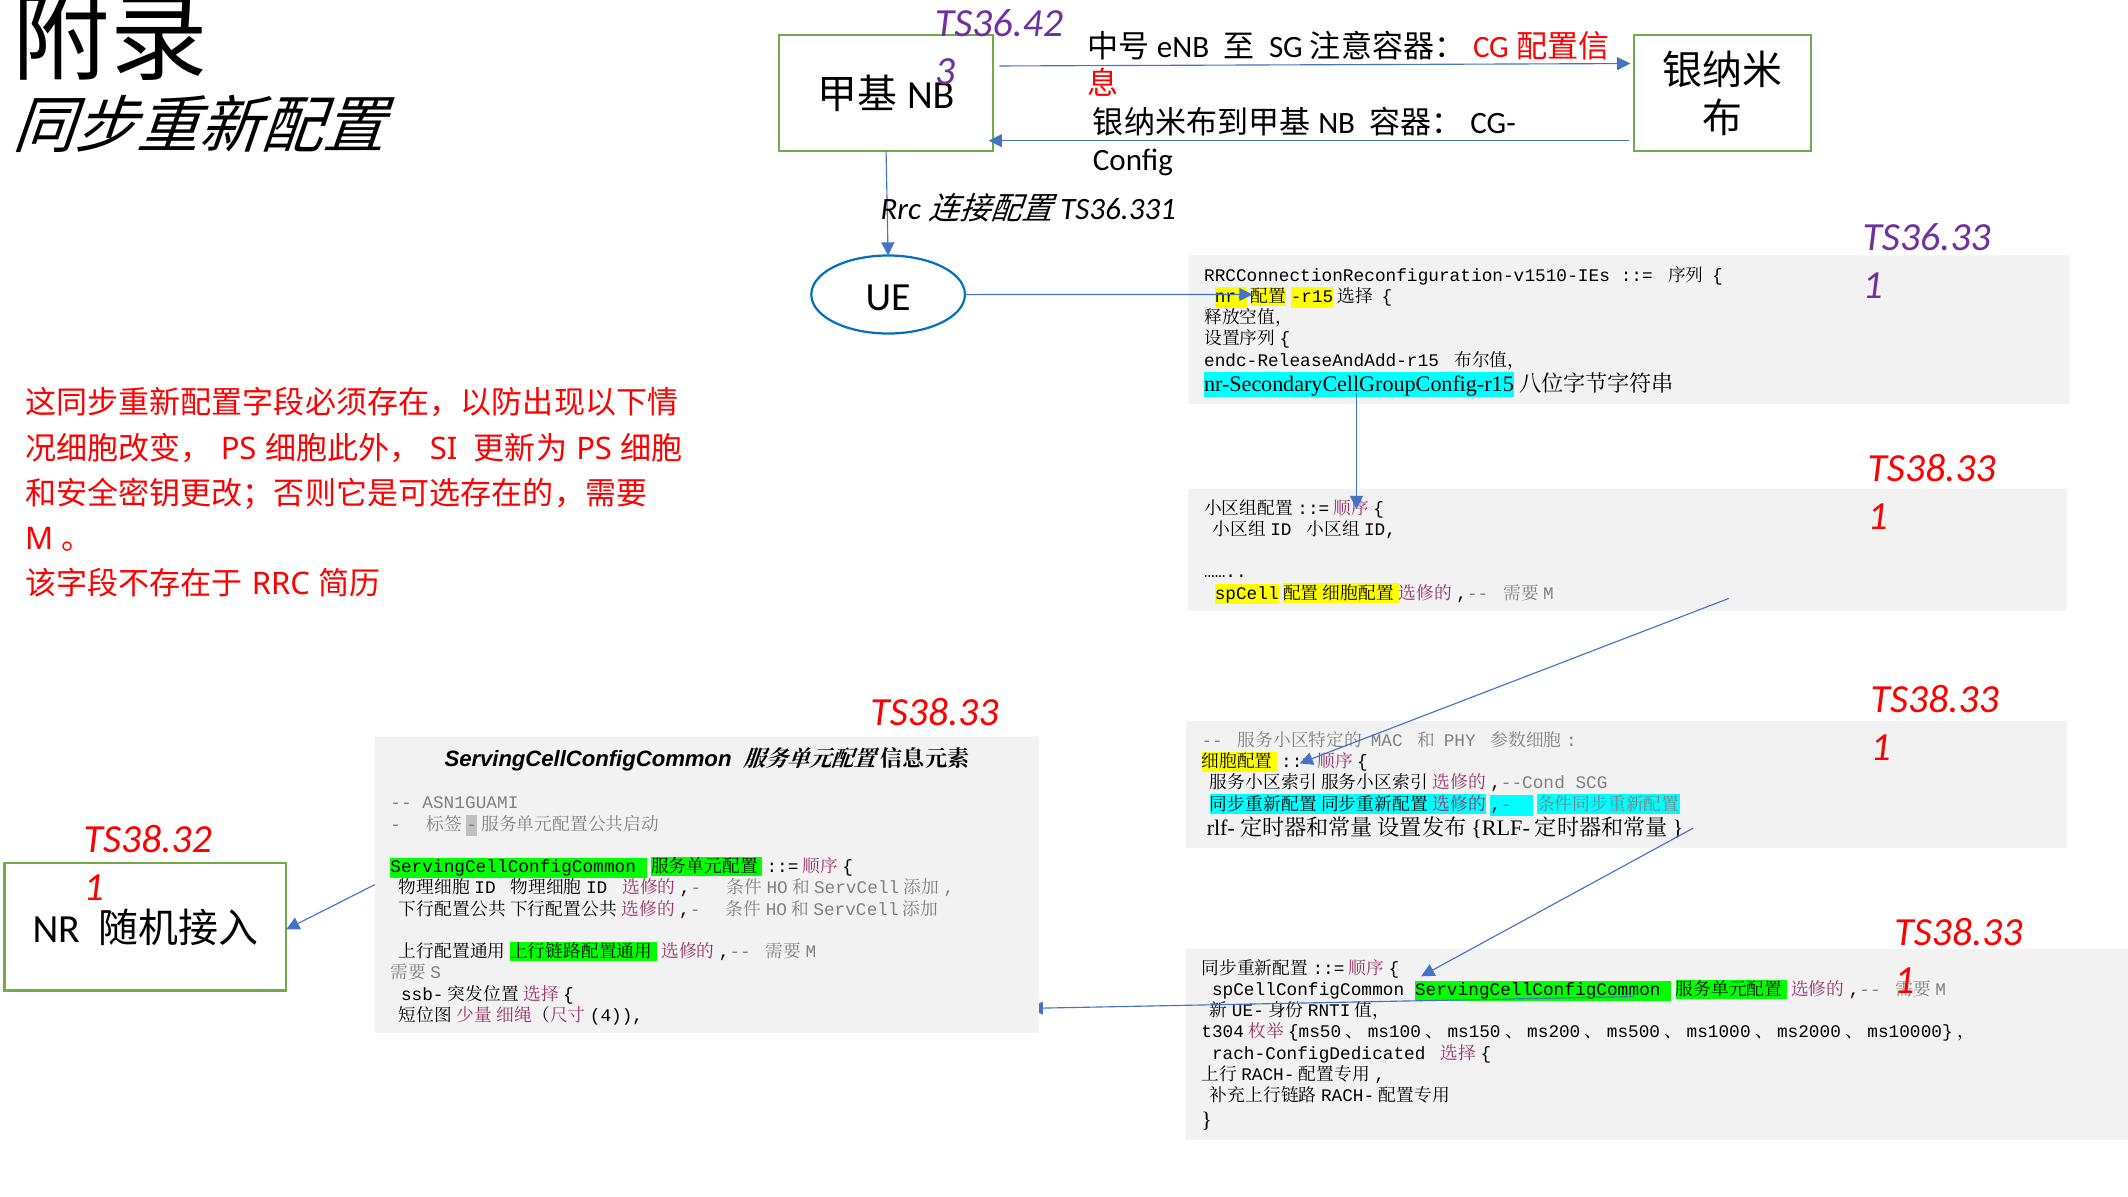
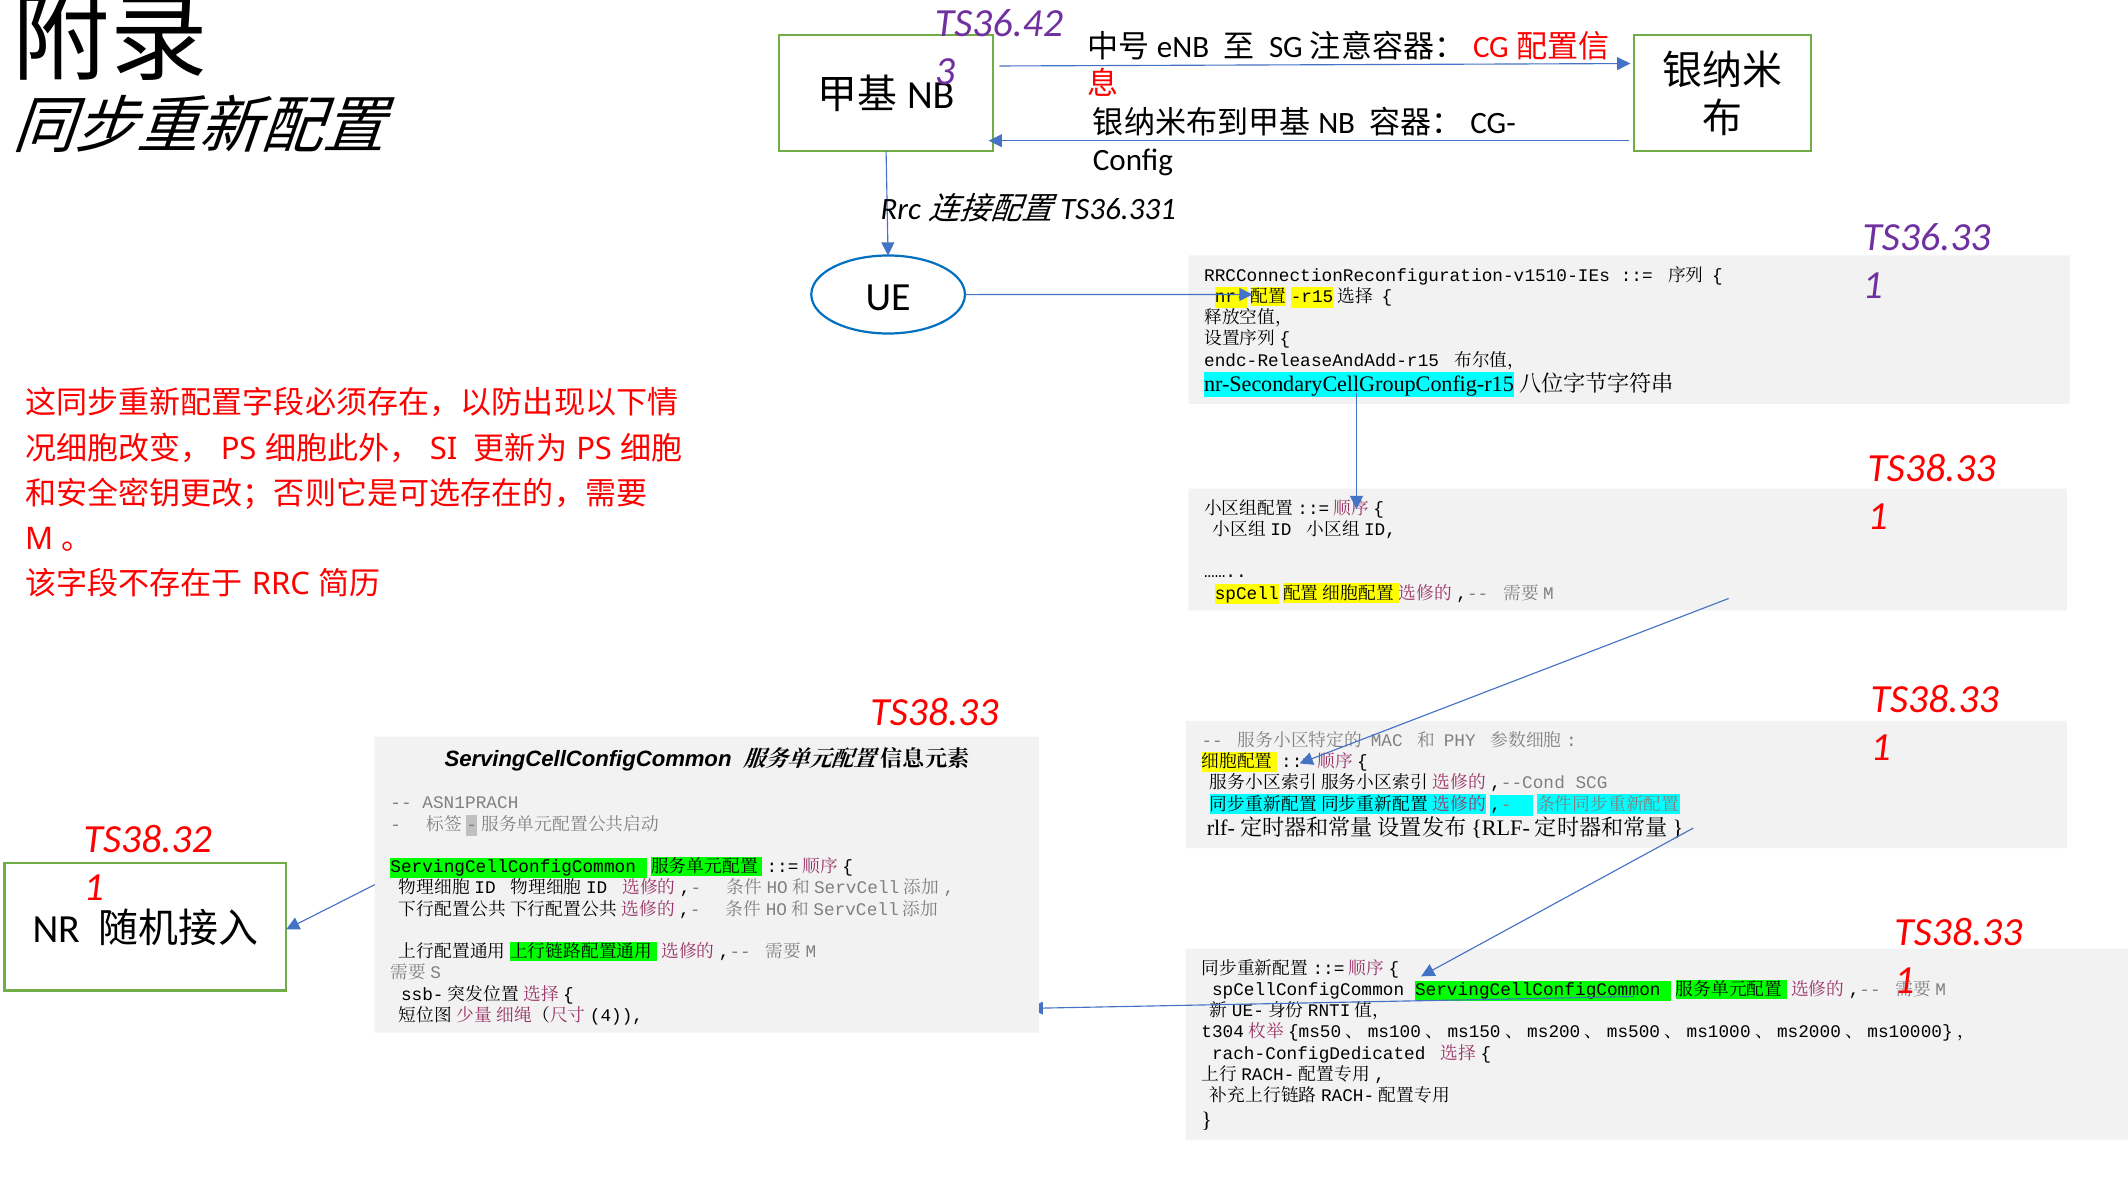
ASN1GUAMI: ASN1GUAMI -> ASN1PRACH (470, 803)
